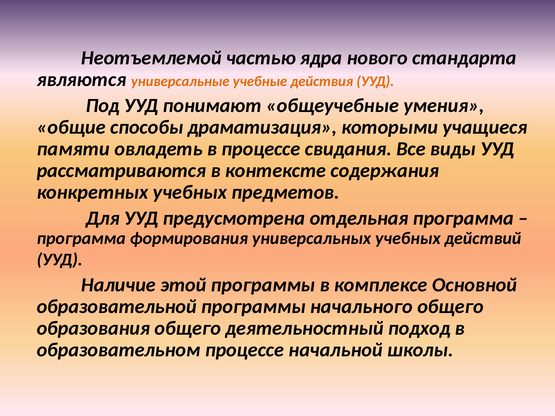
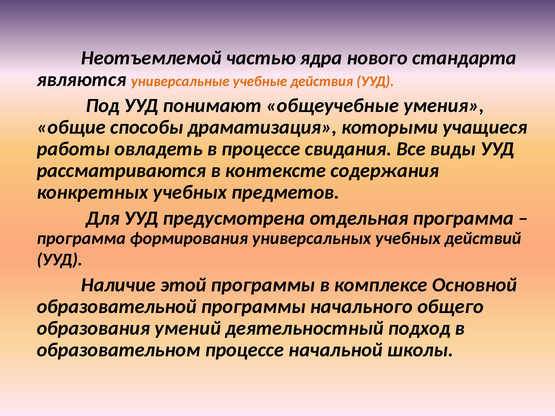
памяти: памяти -> работы (73, 149)
образования общего: общего -> умений (188, 328)
